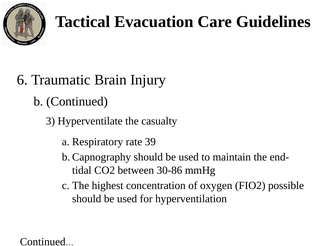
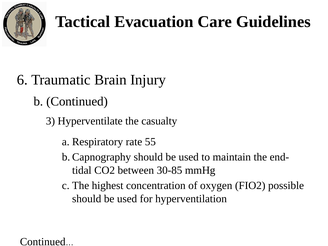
39: 39 -> 55 (150, 142)
30-86: 30-86 -> 30-85 (169, 170)
